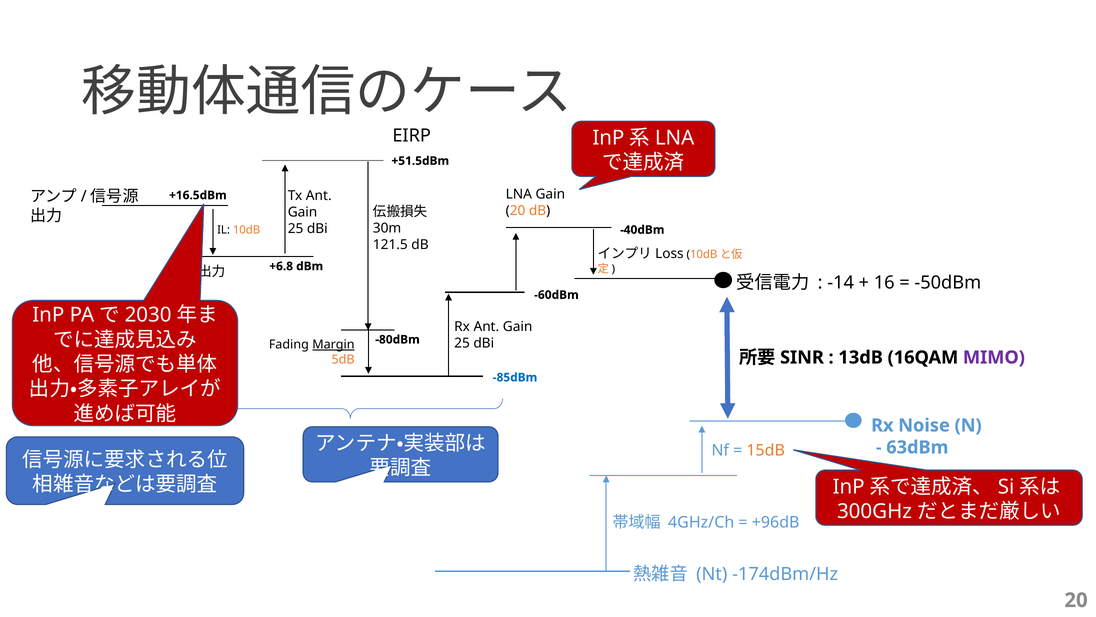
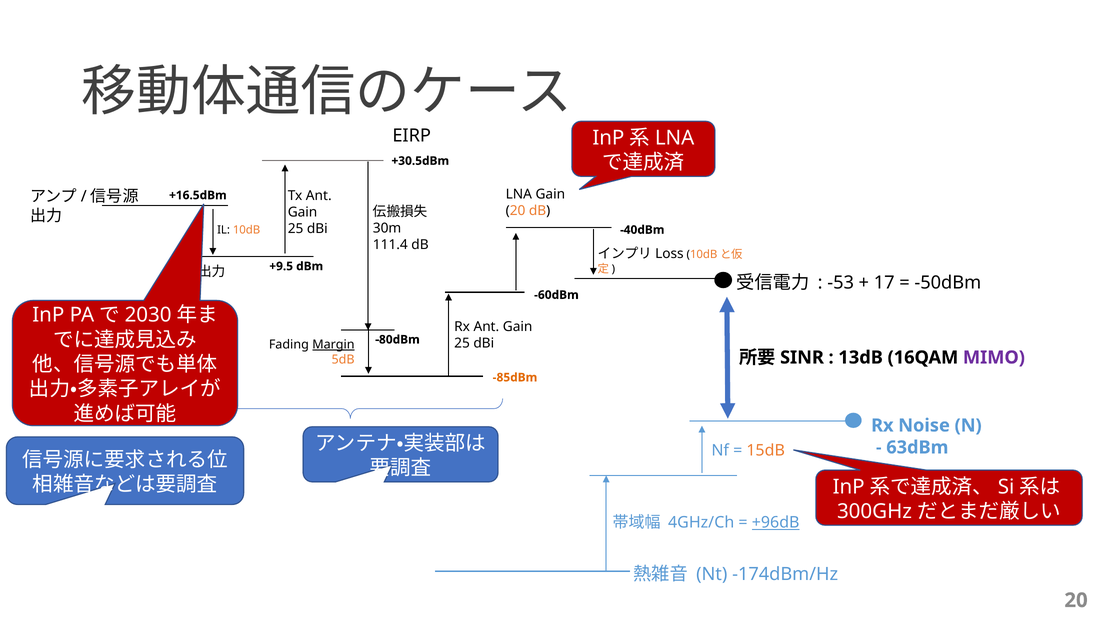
+51.5dBm: +51.5dBm -> +30.5dBm (420, 161)
121.5: 121.5 -> 111.4 (390, 244)
+6.8: +6.8 -> +9.5 (281, 266)
-14: -14 -> -53 (841, 282)
16: 16 -> 17 (884, 282)
-85dBm colour: blue -> orange (515, 377)
+96dB underline: none -> present (776, 522)
